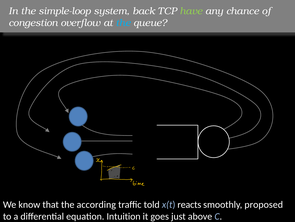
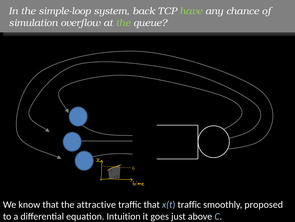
congestion: congestion -> simulation (33, 23)
the colour: light blue -> light green (123, 23)
according: according -> attractive (96, 204)
traffic told: told -> that (152, 204)
x(t reacts: reacts -> traffic (189, 204)
